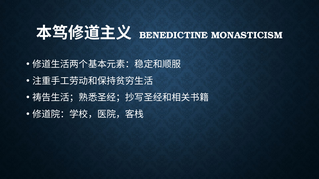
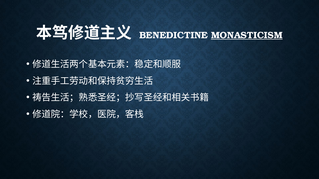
MONASTICISM underline: none -> present (247, 35)
